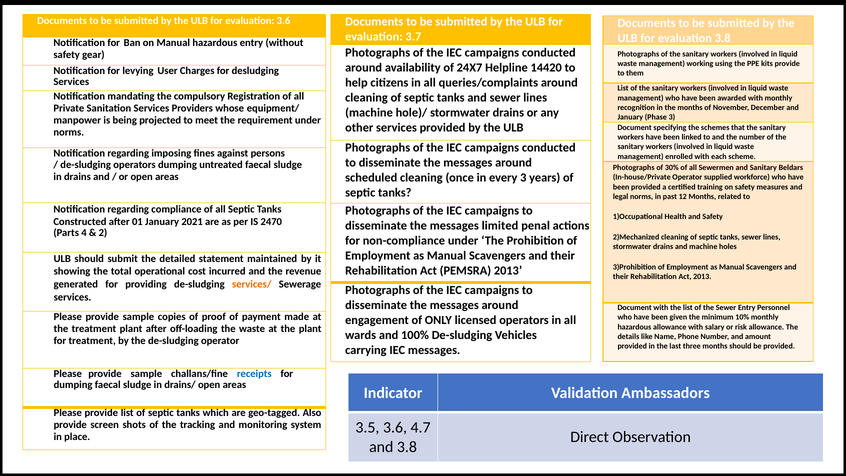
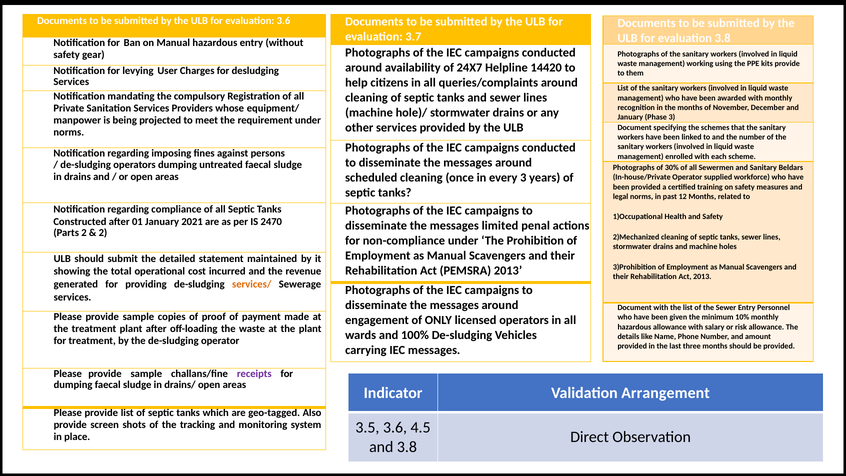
Parts 4: 4 -> 2 (84, 233)
receipts colour: blue -> purple (254, 374)
Ambassadors: Ambassadors -> Arrangement (666, 393)
4.7: 4.7 -> 4.5 (421, 427)
